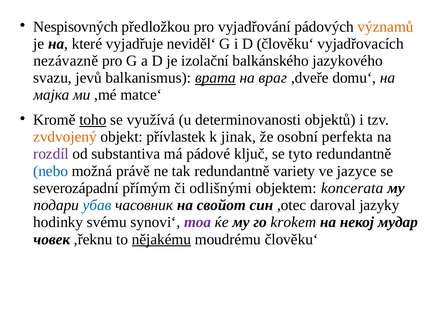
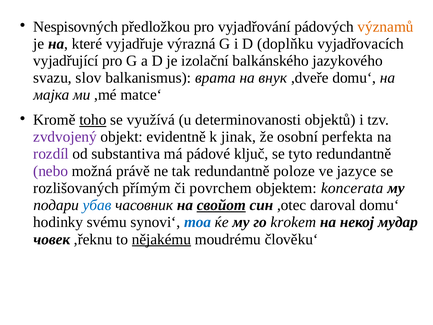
nevidělʻ: nevidělʻ -> výrazná (191, 44)
D člověkuʻ: člověkuʻ -> doplňku (285, 44)
nezávazně: nezávazně -> vyjadřující (66, 61)
jevů: jevů -> slov (89, 78)
врата underline: present -> none (215, 78)
враг: враг -> внук (273, 78)
zvdvojený colour: orange -> purple (65, 137)
přívlastek: přívlastek -> evidentně (176, 137)
nebo colour: blue -> purple (51, 171)
variety: variety -> poloze (294, 171)
severozápadní: severozápadní -> rozlišovaných (76, 188)
odlišnými: odlišnými -> povrchem (221, 188)
свойот underline: none -> present (221, 205)
daroval jazyky: jazyky -> domuʻ (379, 205)
тоа colour: purple -> blue (198, 222)
